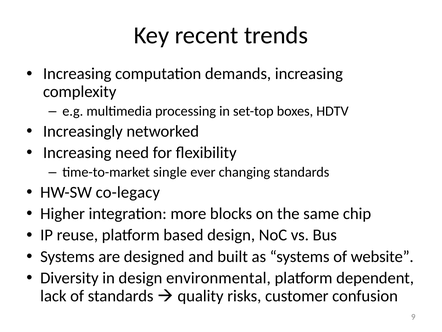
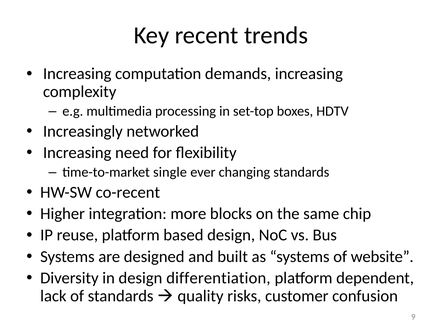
co-legacy: co-legacy -> co-recent (128, 192)
environmental: environmental -> differentiation (218, 278)
